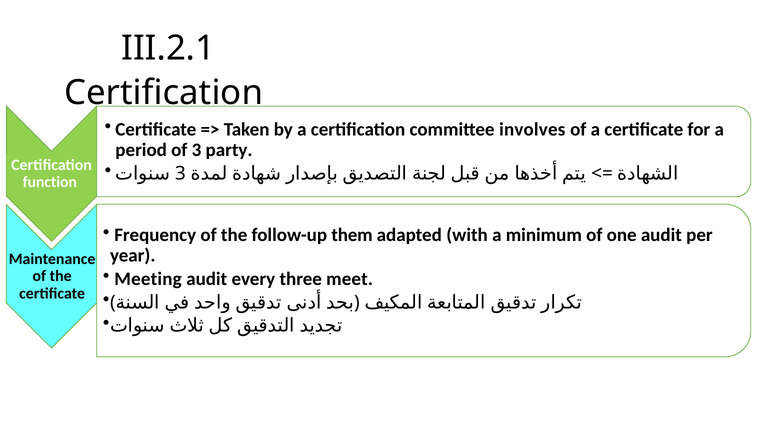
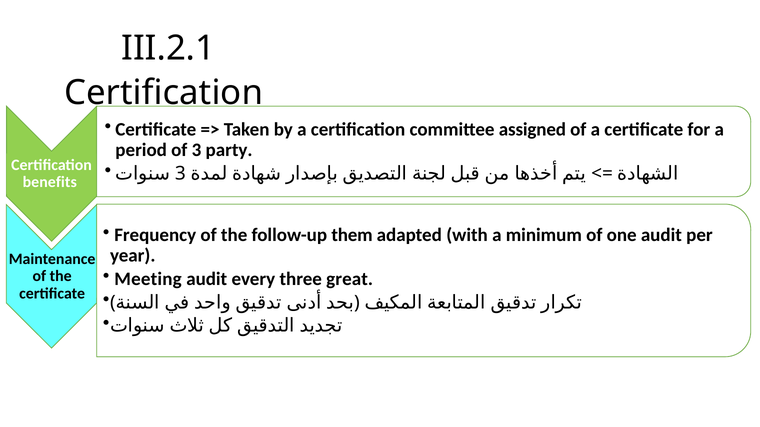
involves: involves -> assigned (532, 130)
function: function -> benefits (50, 182)
meet: meet -> great (350, 279)
